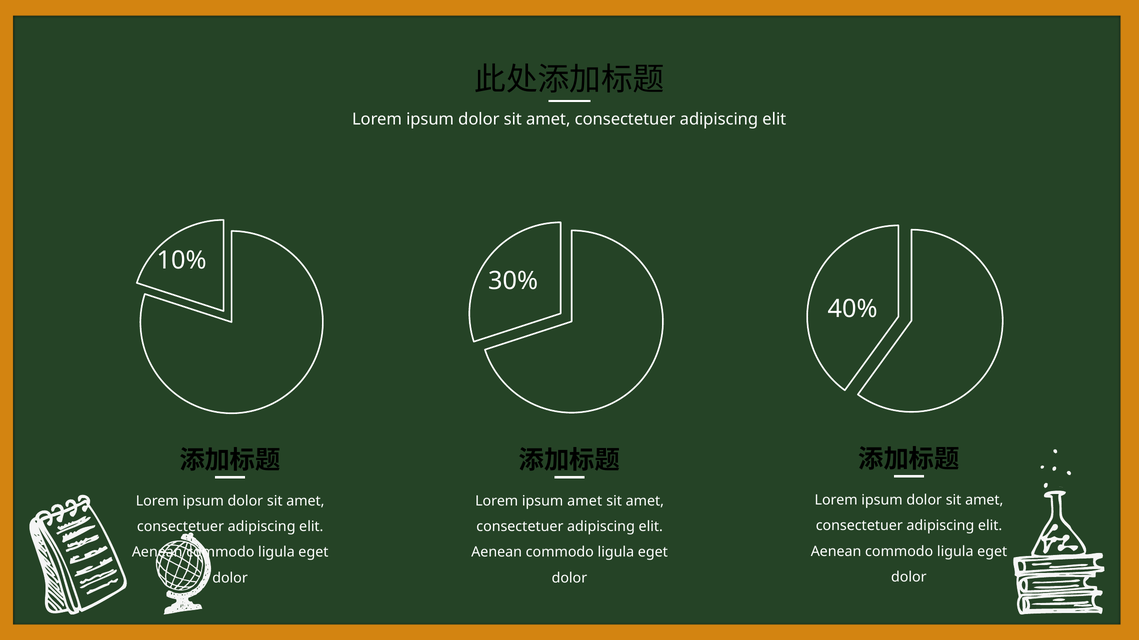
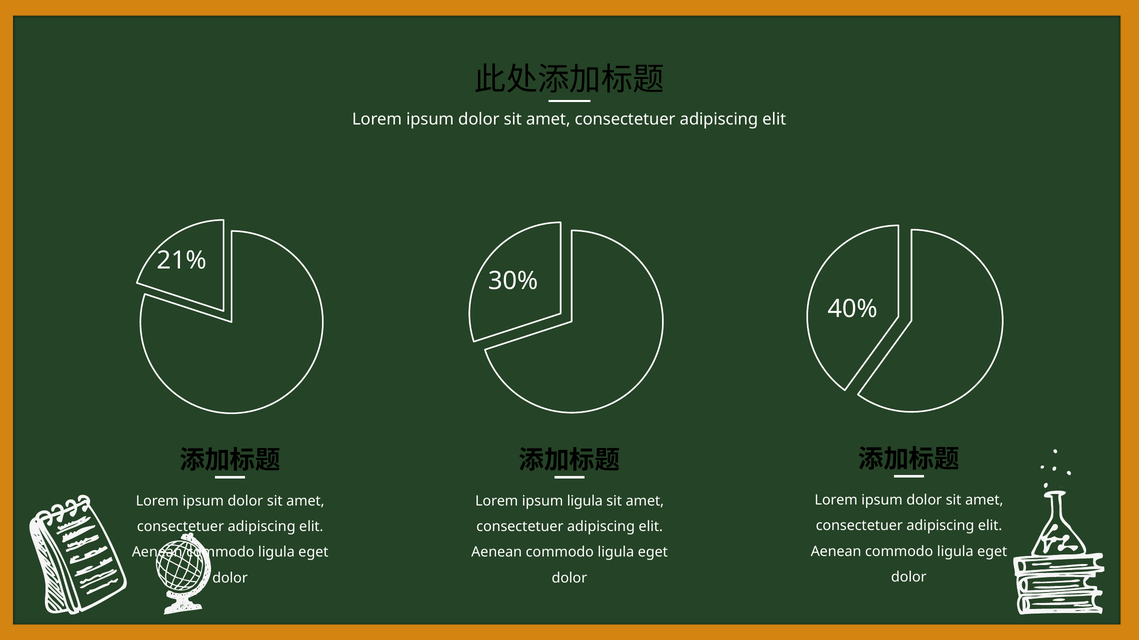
10%: 10% -> 21% (182, 261)
ipsum amet: amet -> ligula (585, 501)
